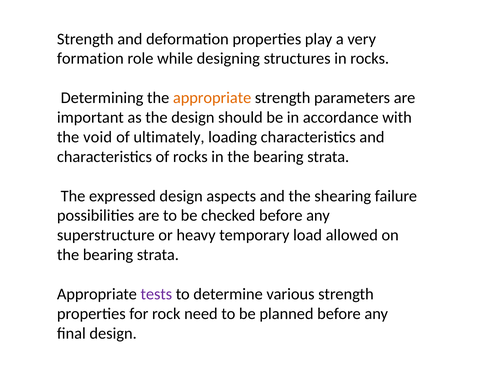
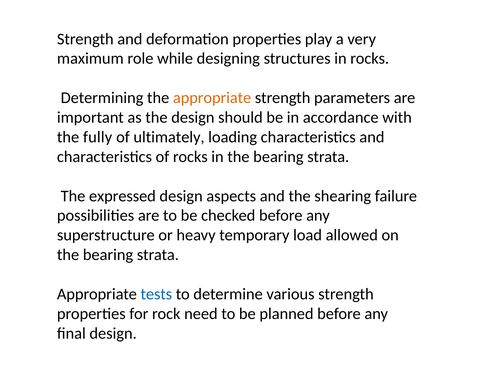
formation: formation -> maximum (90, 59)
void: void -> fully (98, 137)
tests colour: purple -> blue (156, 294)
